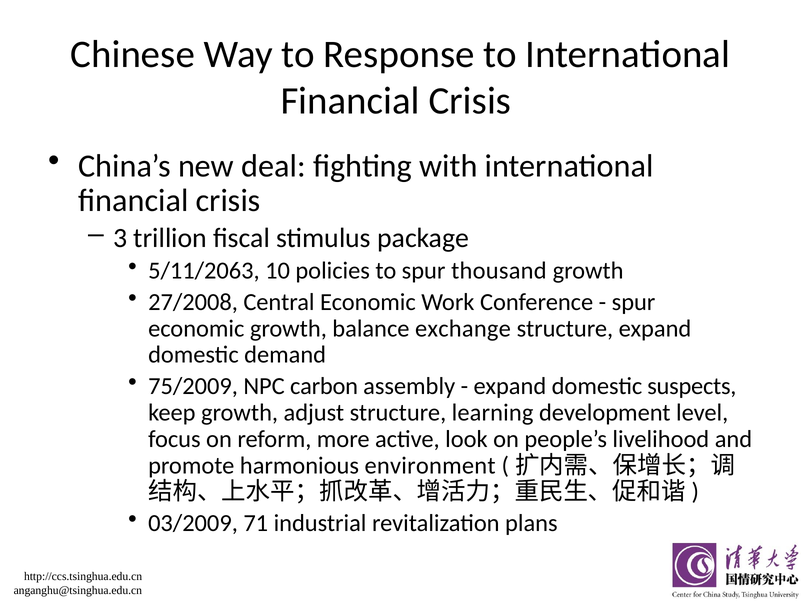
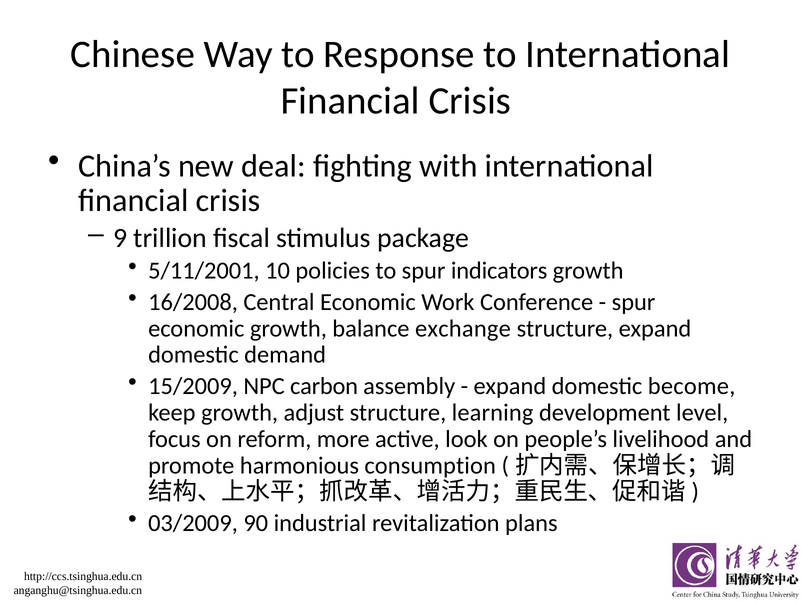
3: 3 -> 9 (120, 238)
5/11/2063: 5/11/2063 -> 5/11/2001 (204, 271)
thousand: thousand -> indicators (499, 271)
27/2008: 27/2008 -> 16/2008 (193, 302)
75/2009: 75/2009 -> 15/2009 (193, 386)
suspects: suspects -> become (692, 386)
environment: environment -> consumption (430, 465)
71: 71 -> 90 (256, 523)
